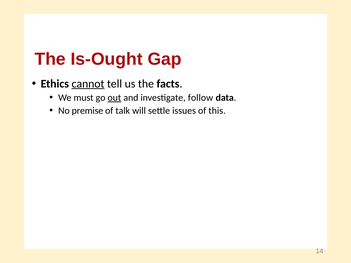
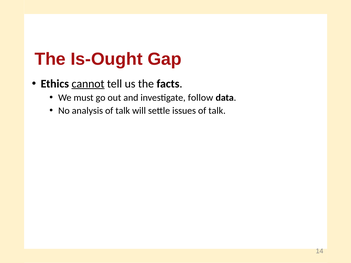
out underline: present -> none (114, 98)
premise: premise -> analysis (87, 111)
issues of this: this -> talk (217, 111)
